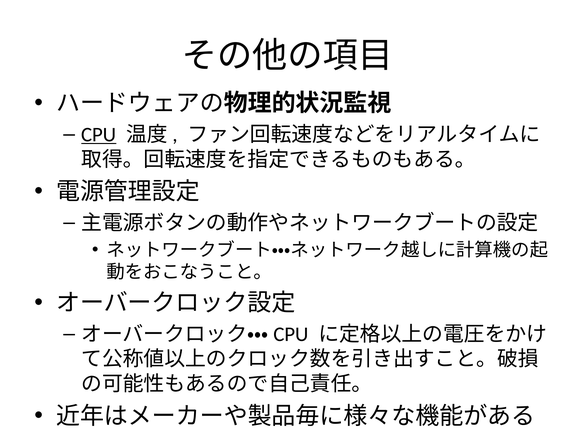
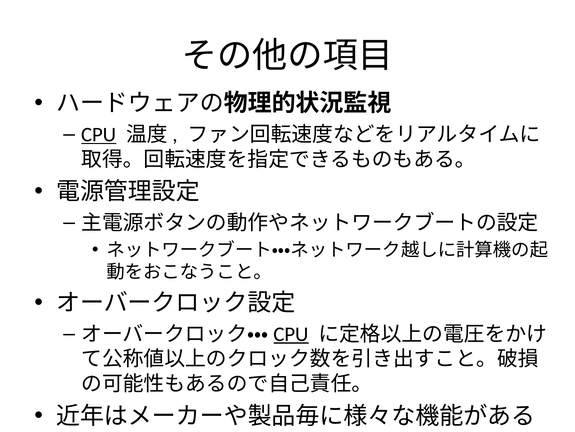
CPU underline: none -> present (291, 334)
